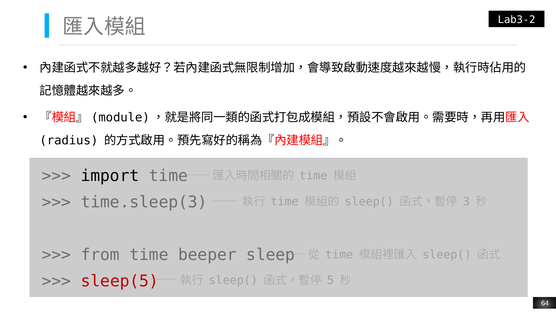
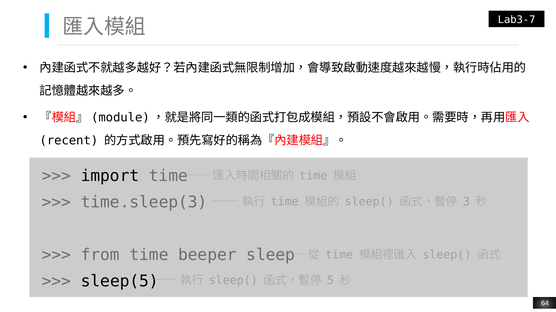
Lab3-2: Lab3-2 -> Lab3-7 (517, 20)
radius: radius -> recent (69, 141)
sleep(5 colour: red -> black (120, 282)
